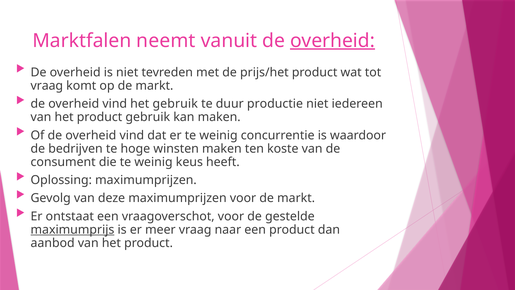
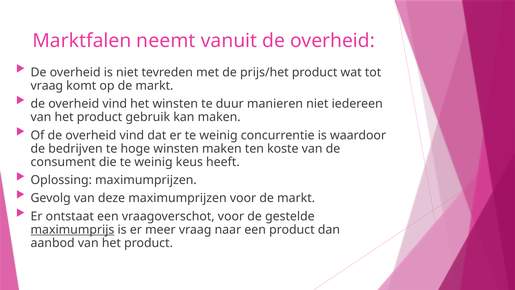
overheid underline: present -> none (332, 41)
het gebruik: gebruik -> winsten (175, 104)
productie: productie -> manieren (275, 104)
